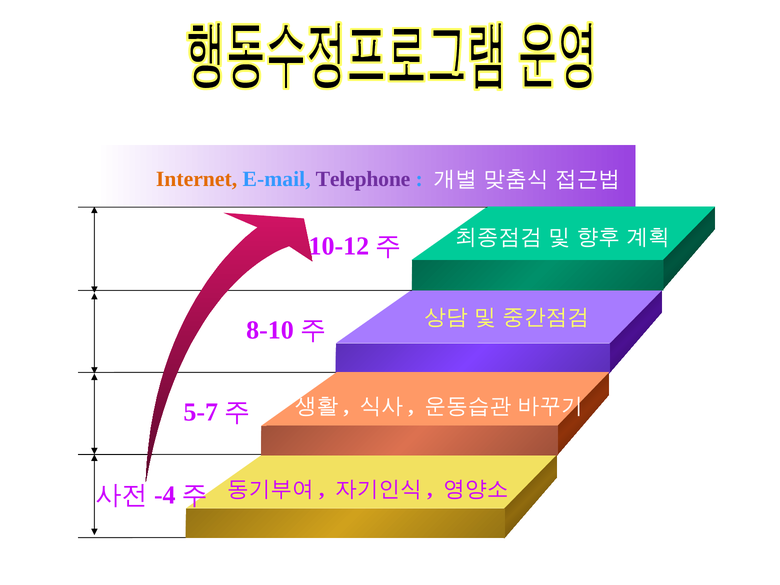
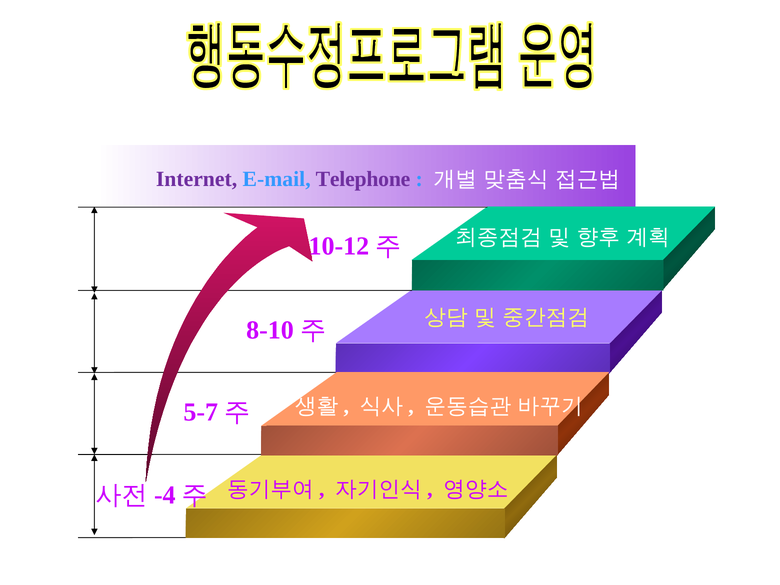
Internet colour: orange -> purple (197, 179)
